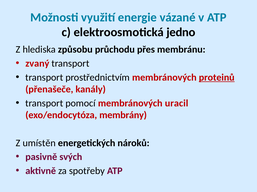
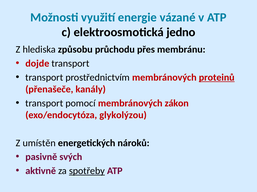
zvaný: zvaný -> dojde (37, 64)
uracil: uracil -> zákon (177, 104)
membrány: membrány -> glykolýzou (123, 116)
spotřeby underline: none -> present (87, 171)
